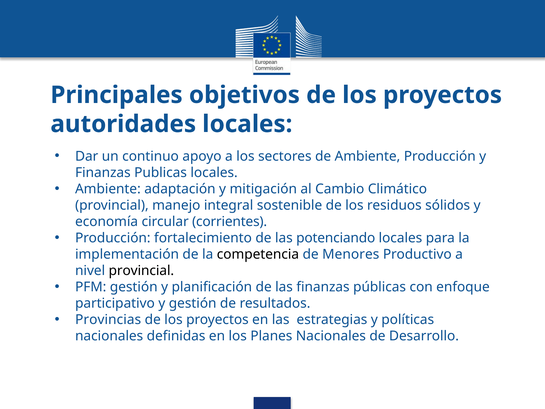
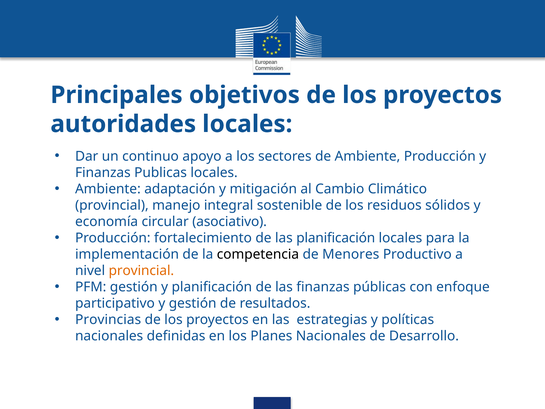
corrientes: corrientes -> asociativo (230, 221)
las potenciando: potenciando -> planificación (336, 238)
provincial colour: black -> orange (141, 271)
